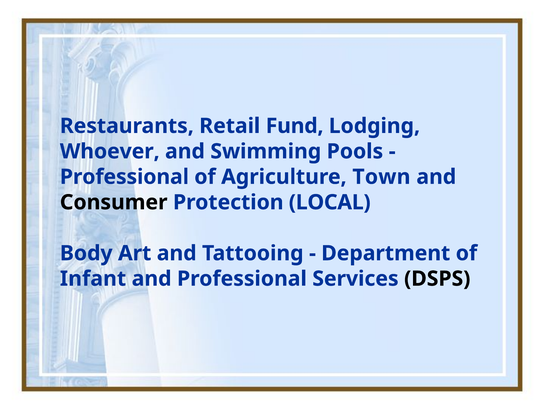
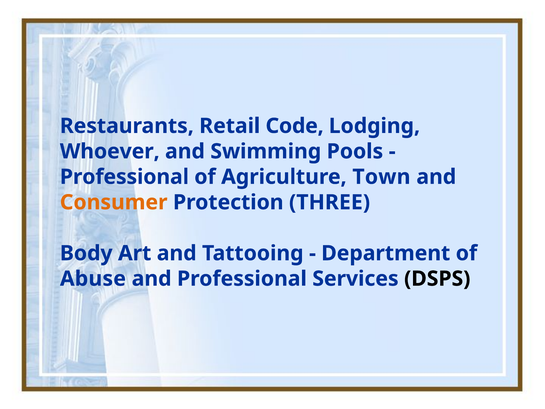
Fund: Fund -> Code (295, 126)
Consumer colour: black -> orange (114, 202)
LOCAL: LOCAL -> THREE (330, 202)
Infant: Infant -> Abuse (93, 279)
